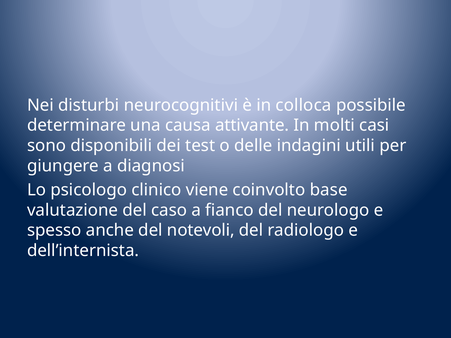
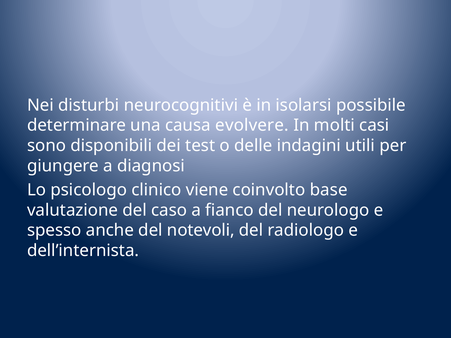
colloca: colloca -> isolarsi (304, 105)
attivante: attivante -> evolvere (252, 126)
